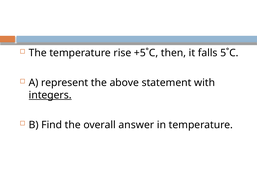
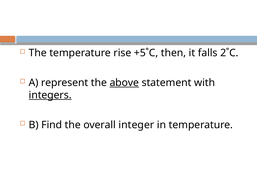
5˚C: 5˚C -> 2˚C (229, 53)
above underline: none -> present (124, 83)
answer: answer -> integer (136, 125)
